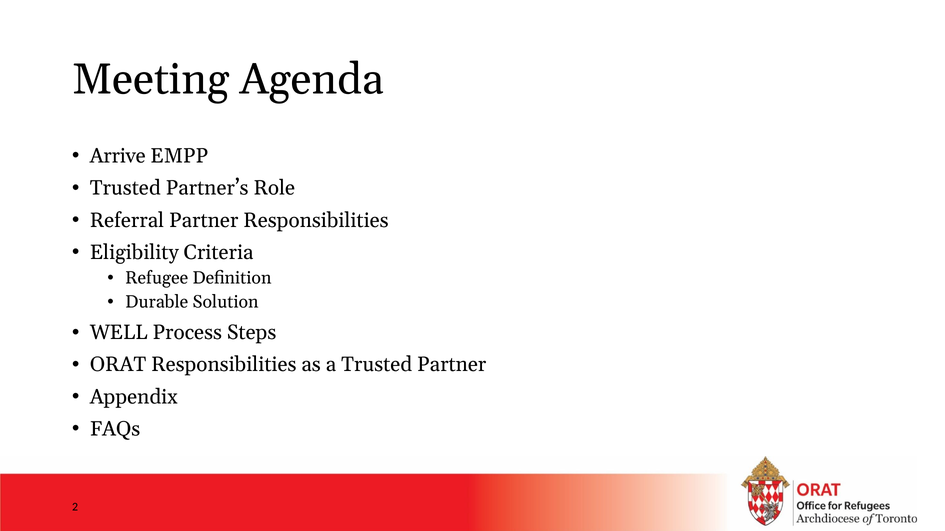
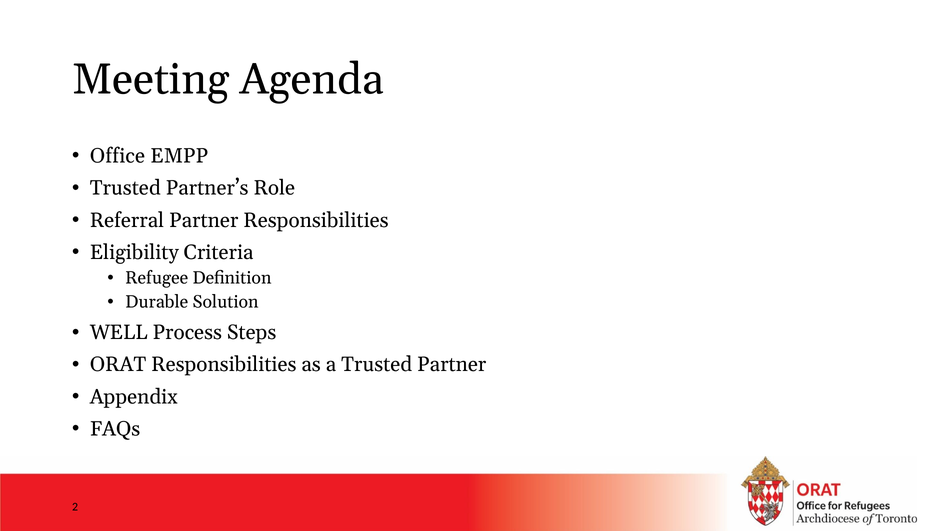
Arrive: Arrive -> Office (117, 156)
